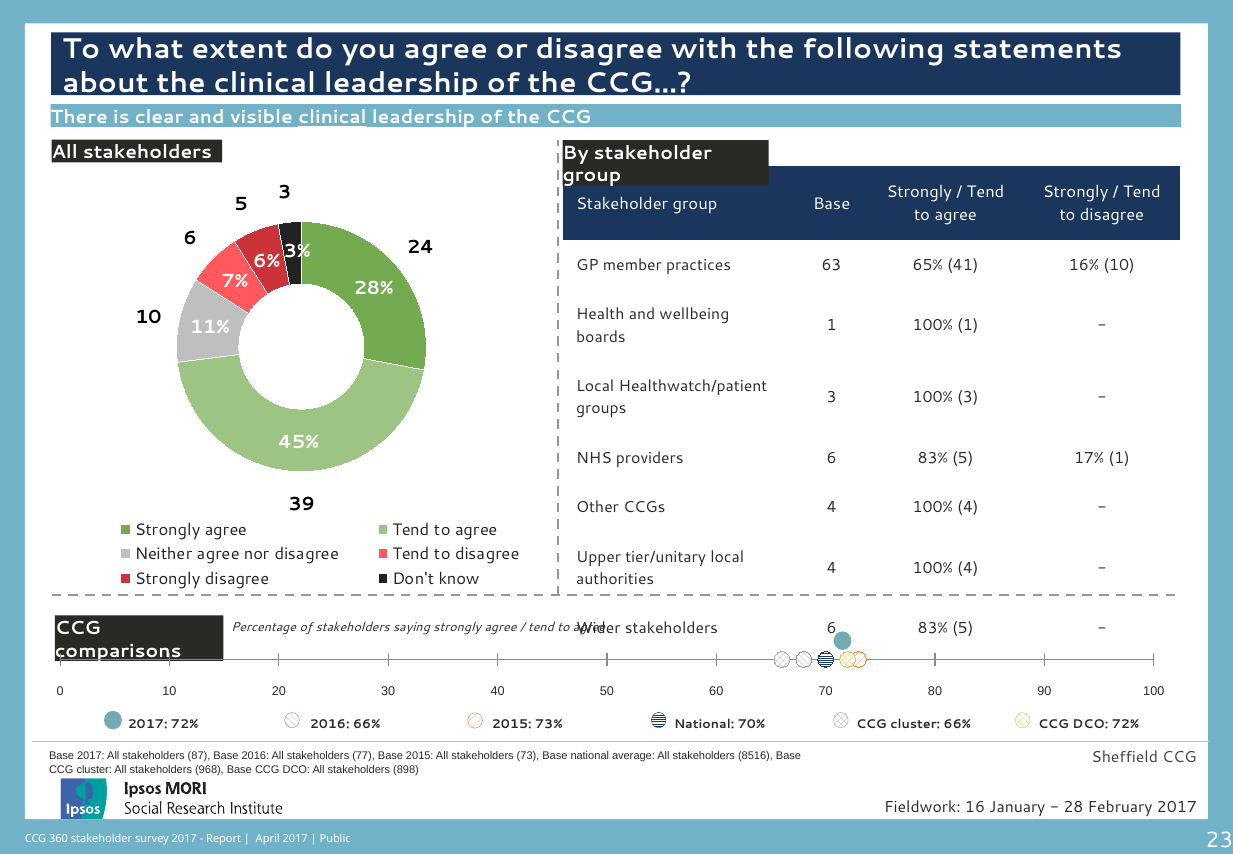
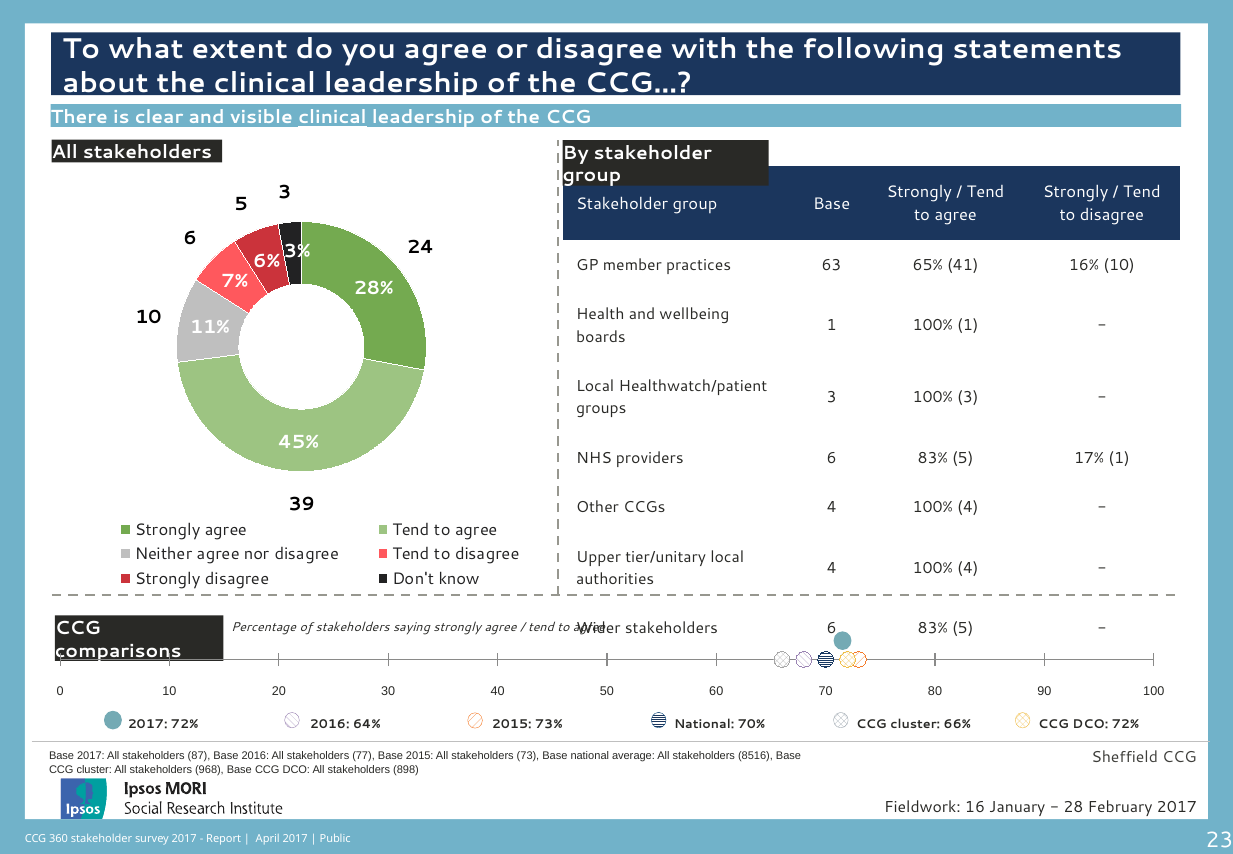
2016 66%: 66% -> 64% (367, 724)
